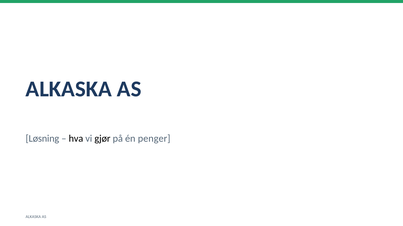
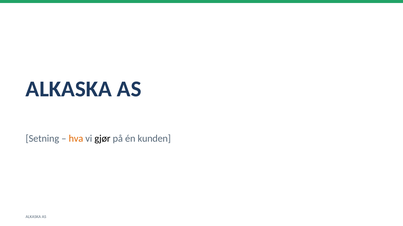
Løsning: Løsning -> Setning (42, 139)
hva colour: black -> orange (76, 139)
penger: penger -> kunden (154, 139)
